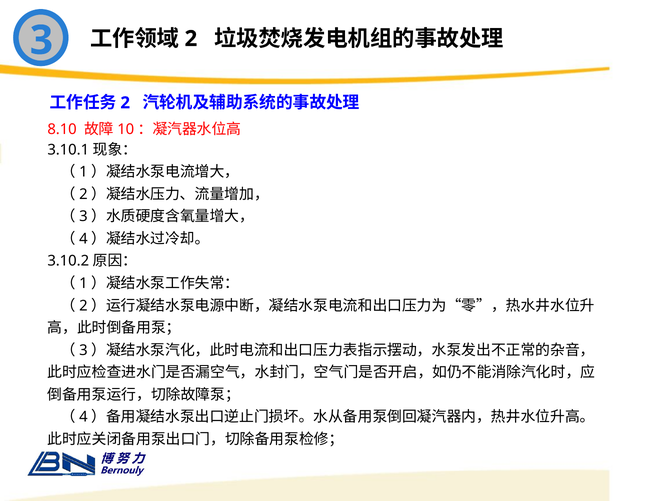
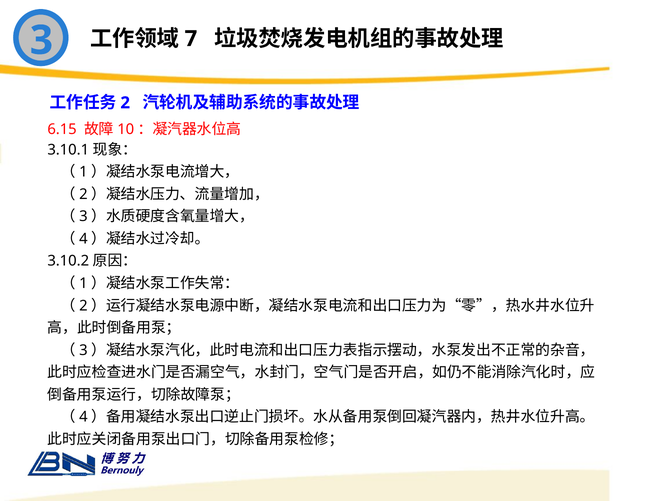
2: 2 -> 7 (191, 39)
8.10: 8.10 -> 6.15 (62, 129)
